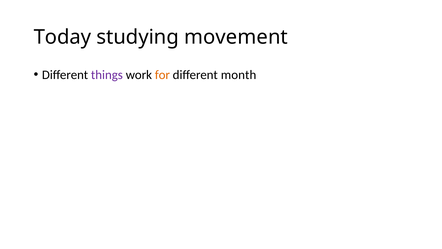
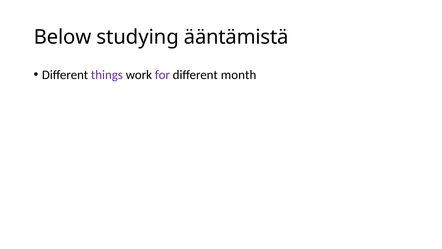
Today: Today -> Below (62, 37)
movement: movement -> ääntämistä (236, 37)
for colour: orange -> purple (162, 75)
